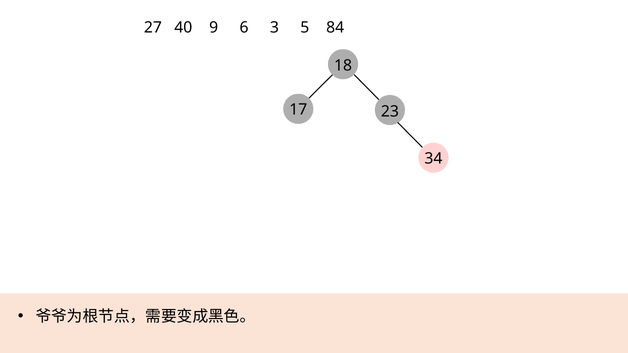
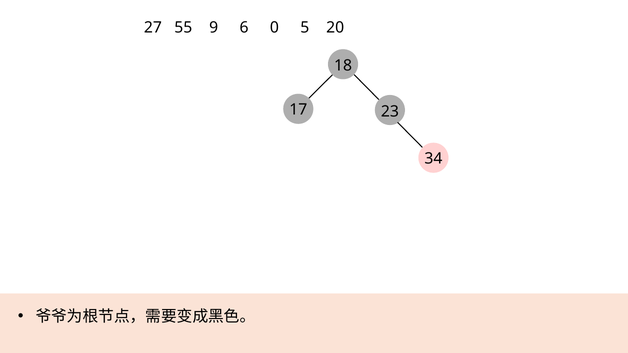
40: 40 -> 55 (183, 27)
3: 3 -> 0 (274, 27)
84: 84 -> 20 (335, 27)
